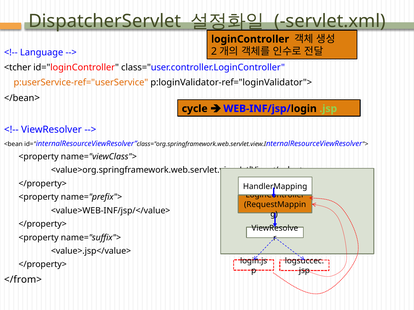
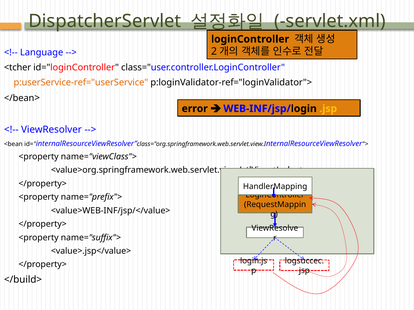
cycle: cycle -> error (195, 109)
.jsp colour: light green -> yellow (328, 109)
</from>: </from> -> </build> (23, 280)
